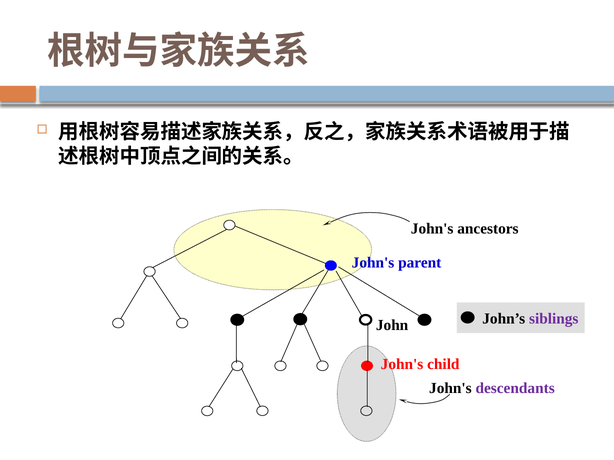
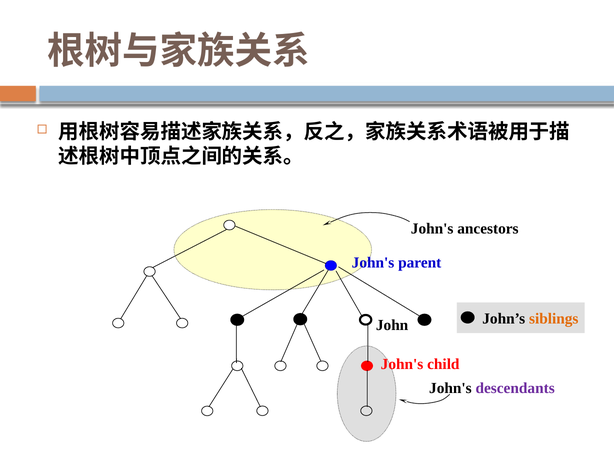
siblings colour: purple -> orange (554, 319)
